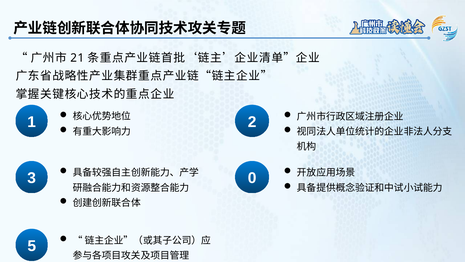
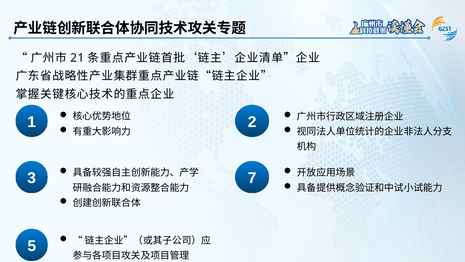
0: 0 -> 7 (252, 178)
